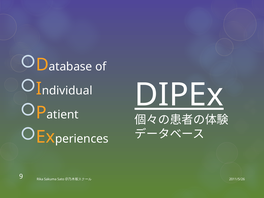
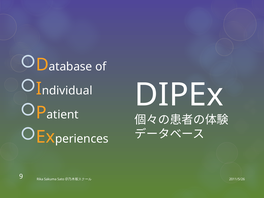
DIPEx underline: present -> none (179, 95)
